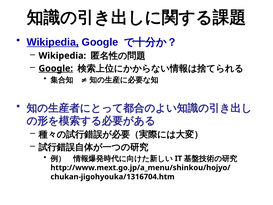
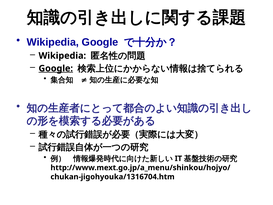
Wikipedia underline: present -> none (53, 42)
